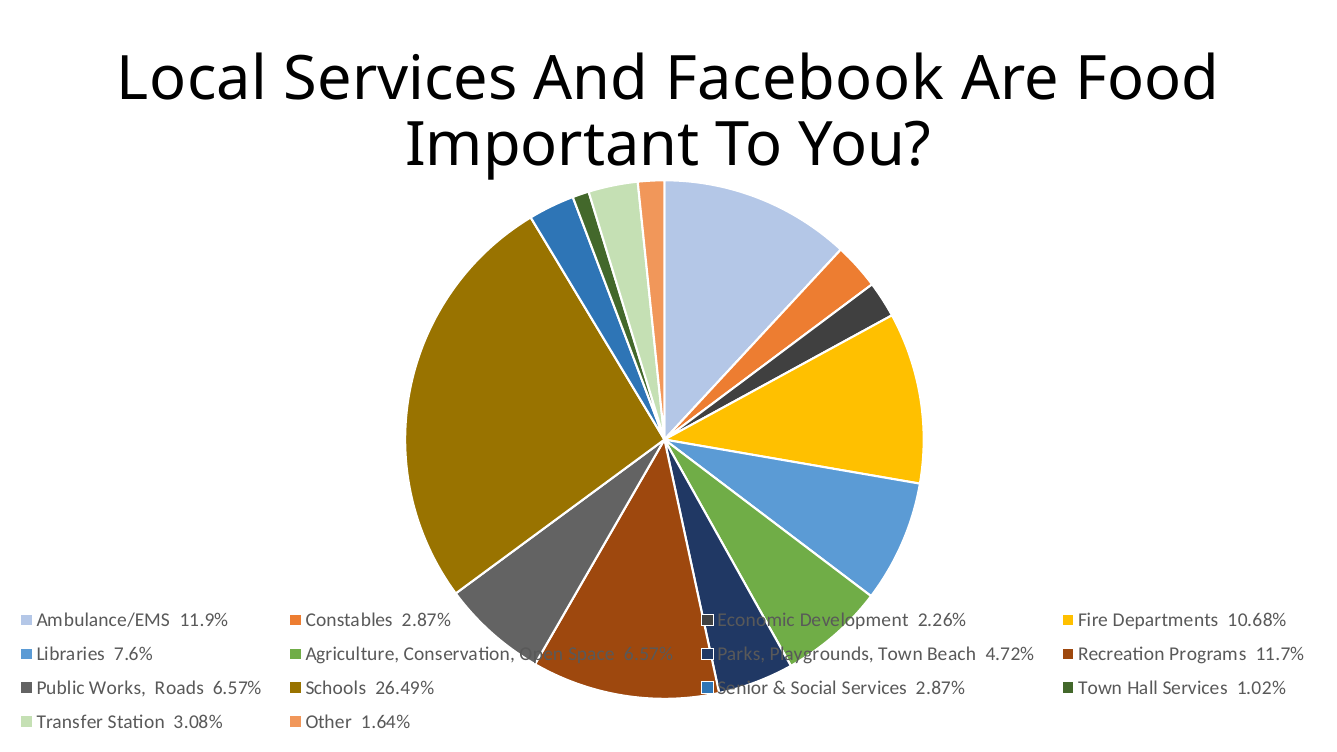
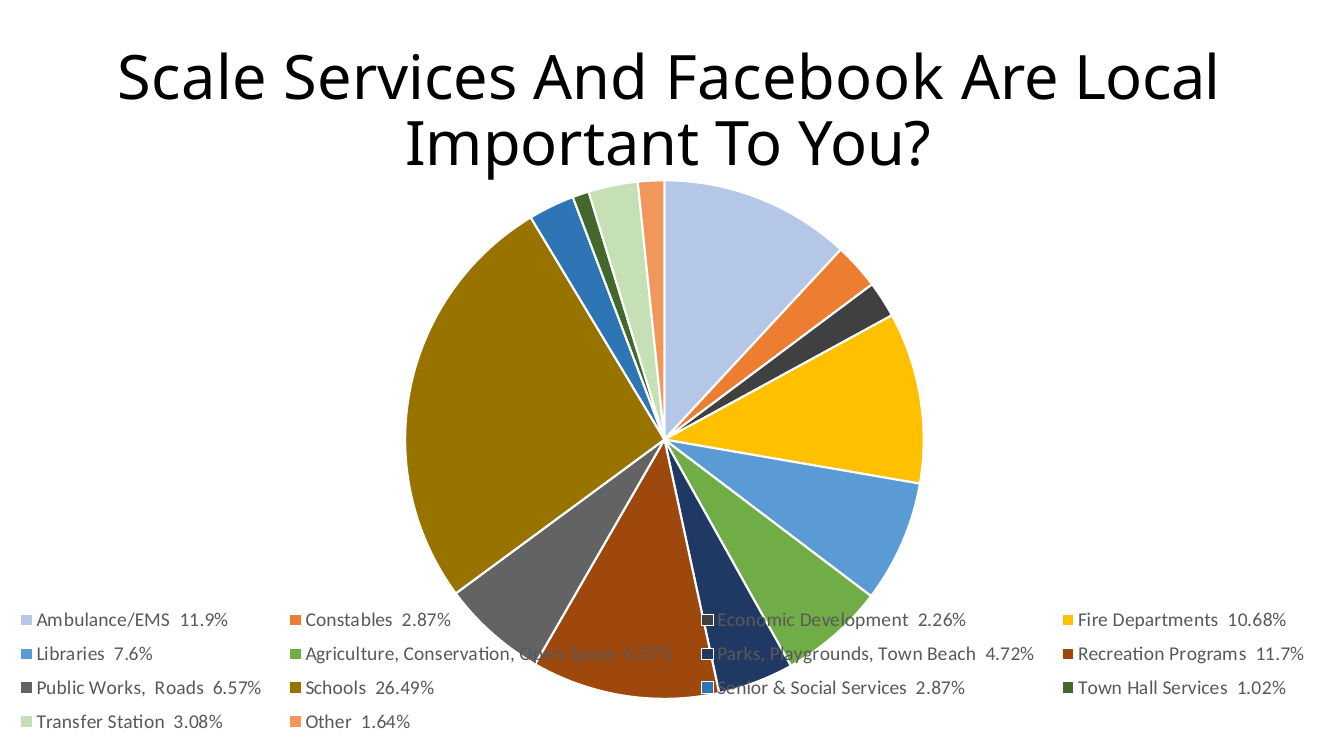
Local: Local -> Scale (192, 79)
Food: Food -> Local (1148, 79)
